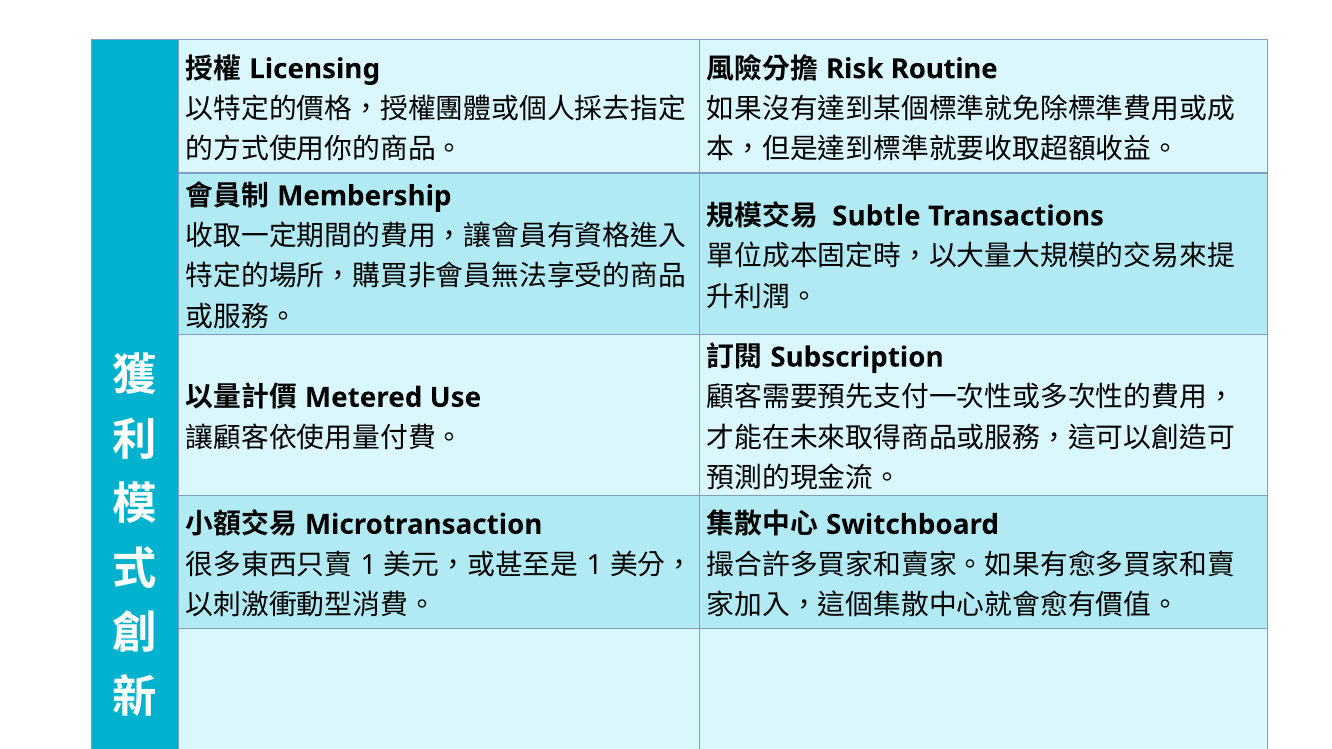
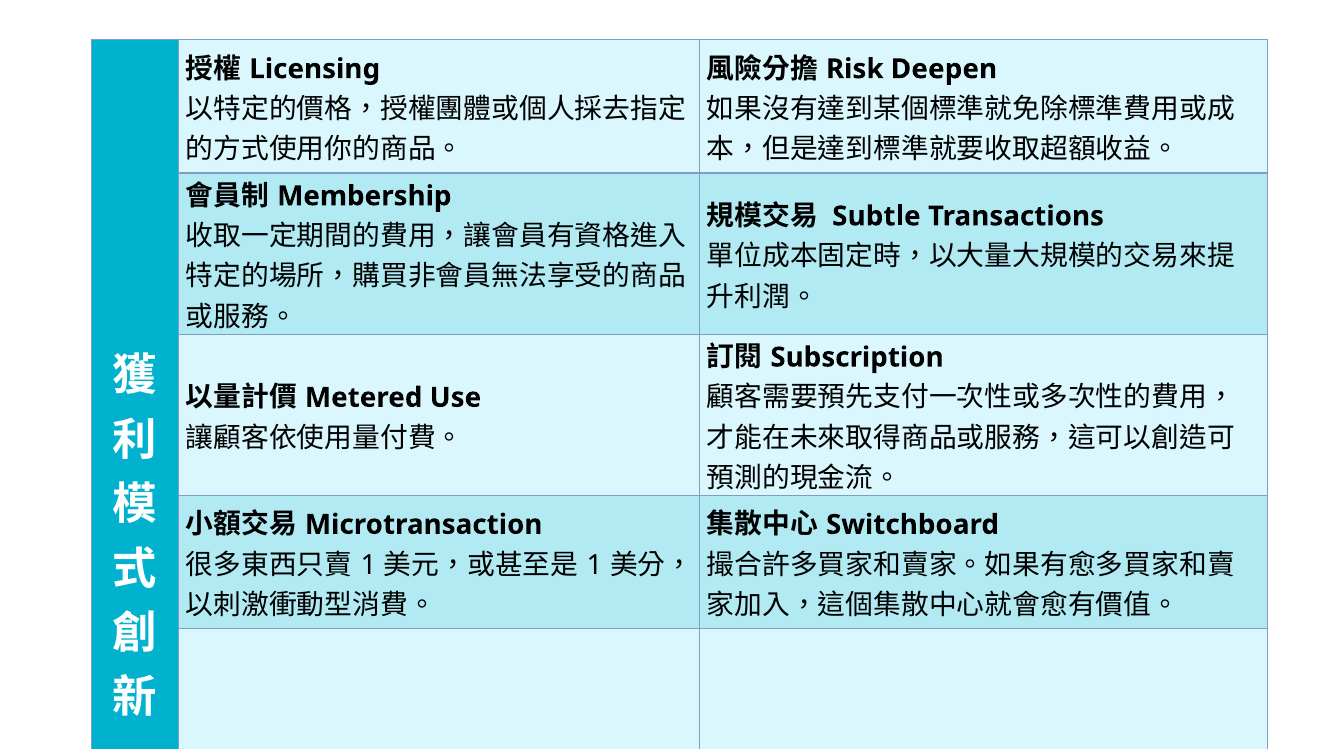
Routine: Routine -> Deepen (944, 69)
